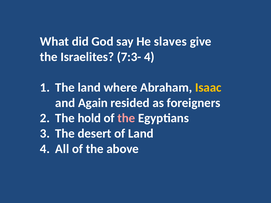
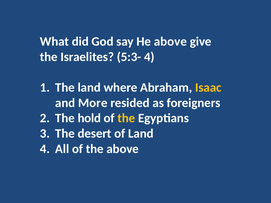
He slaves: slaves -> above (170, 42)
7:3-: 7:3- -> 5:3- (129, 57)
Again: Again -> More (93, 103)
the colour: pink -> yellow (126, 118)
